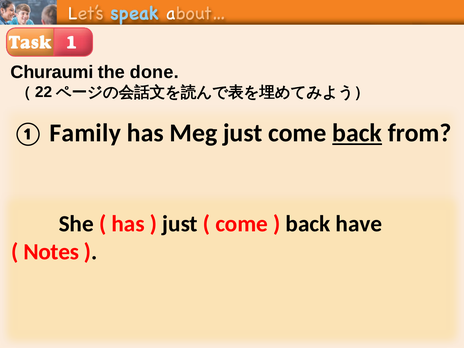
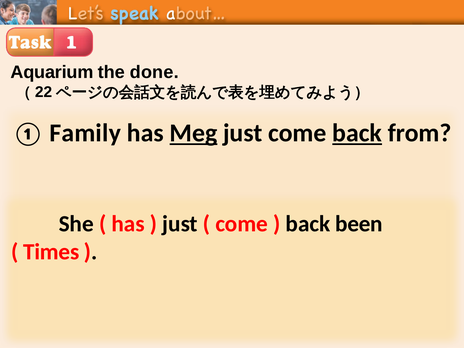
Churaumi: Churaumi -> Aquarium (52, 72)
Meg underline: none -> present (193, 133)
have: have -> been (359, 224)
Notes: Notes -> Times (51, 252)
